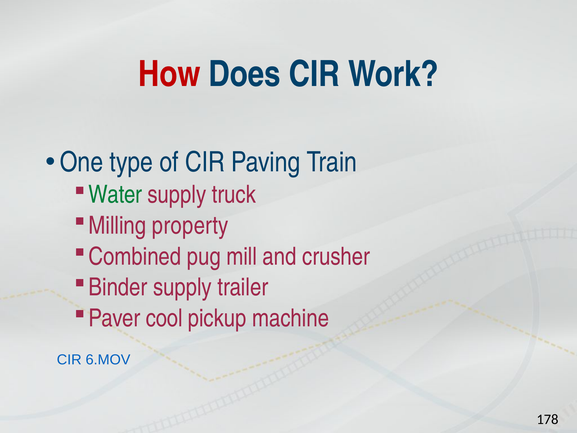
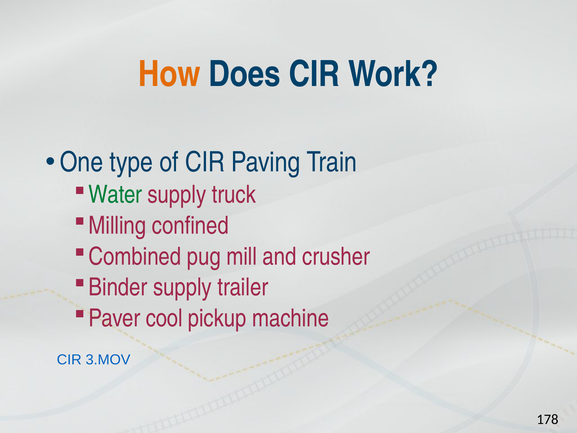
How colour: red -> orange (169, 74)
property: property -> confined (190, 226)
6.MOV: 6.MOV -> 3.MOV (108, 359)
